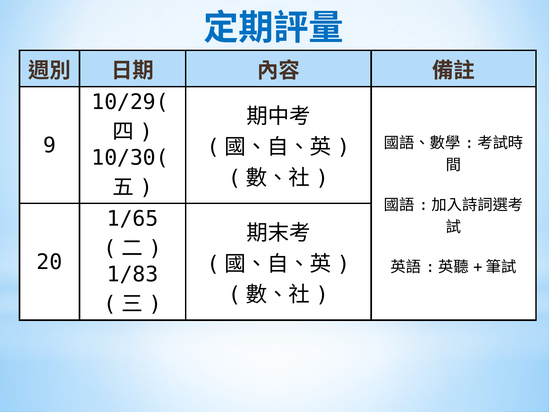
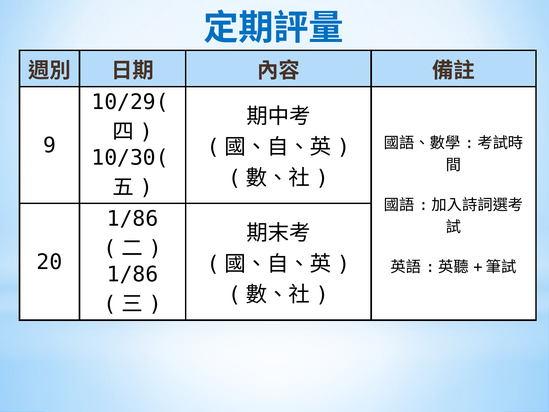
1/65: 1/65 -> 1/86 (133, 219)
1/83: 1/83 -> 1/86 (133, 274)
